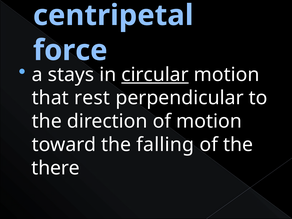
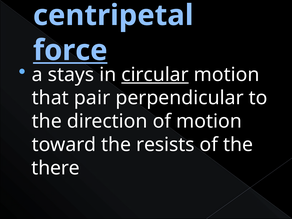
force underline: none -> present (70, 50)
rest: rest -> pair (92, 98)
falling: falling -> resists (165, 145)
